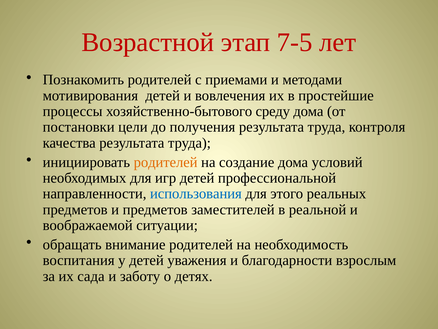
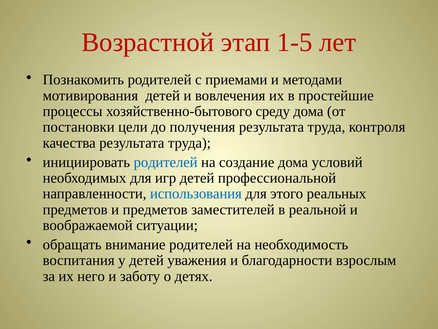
7-5: 7-5 -> 1-5 (295, 42)
родителей colour: orange -> blue (166, 162)
сада: сада -> него (91, 276)
